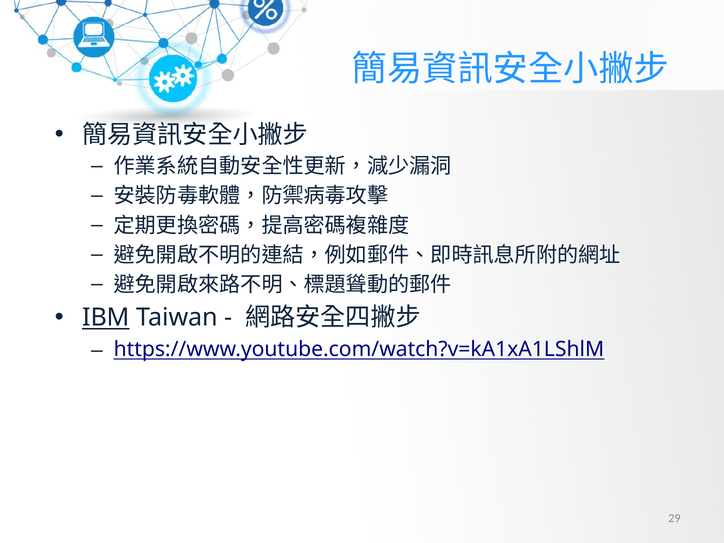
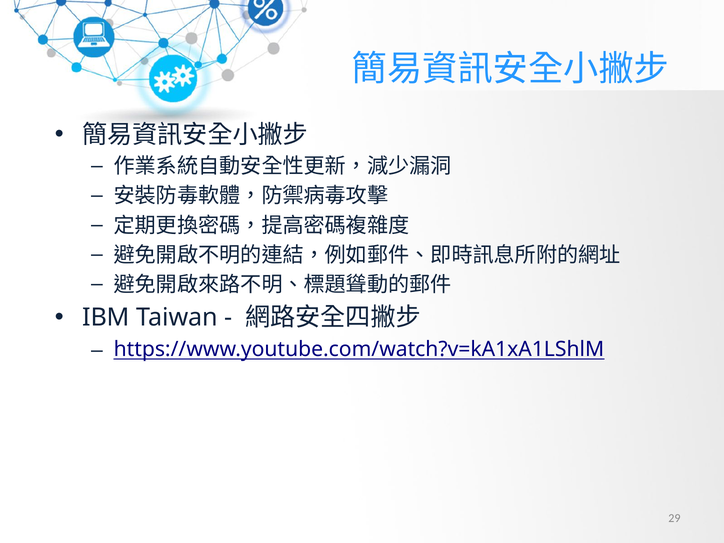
IBM underline: present -> none (106, 318)
